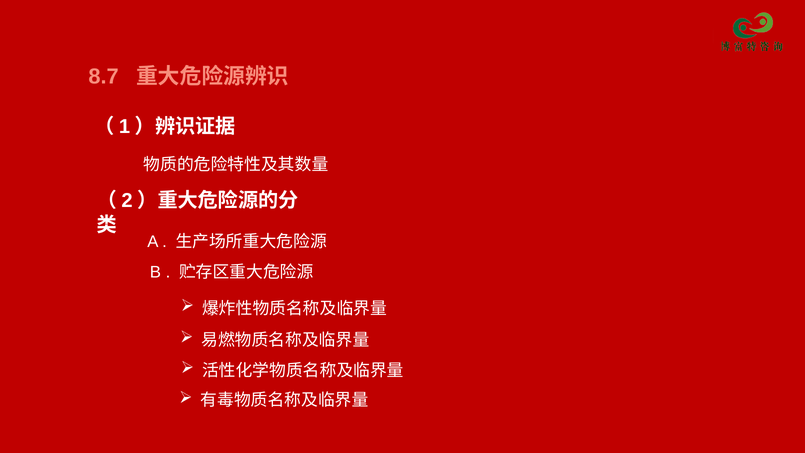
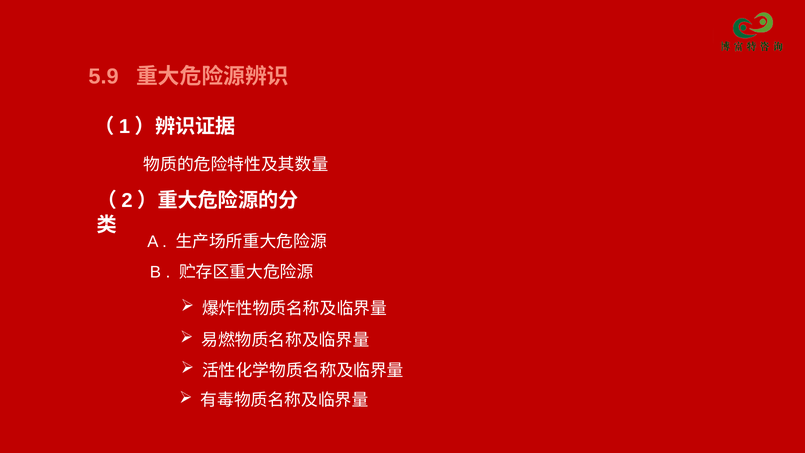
8.7: 8.7 -> 5.9 (104, 77)
